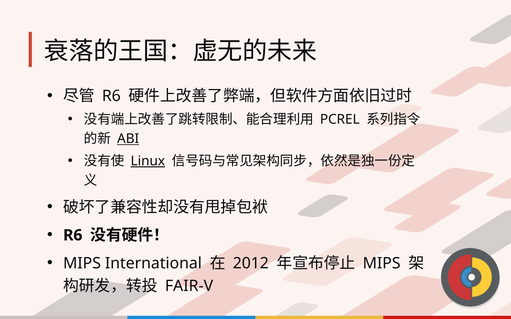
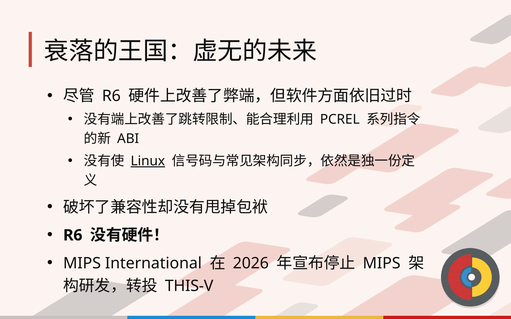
ABI underline: present -> none (128, 139)
2012: 2012 -> 2026 (251, 264)
FAIR-V: FAIR-V -> THIS-V (189, 286)
